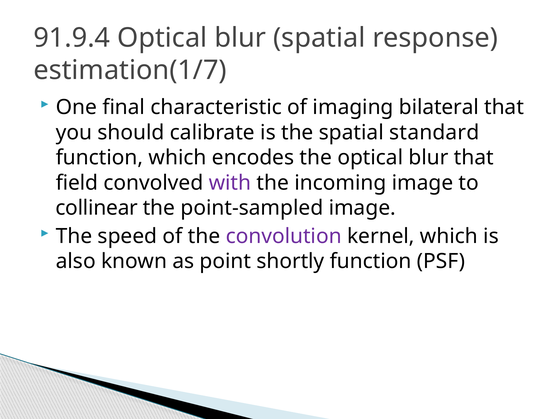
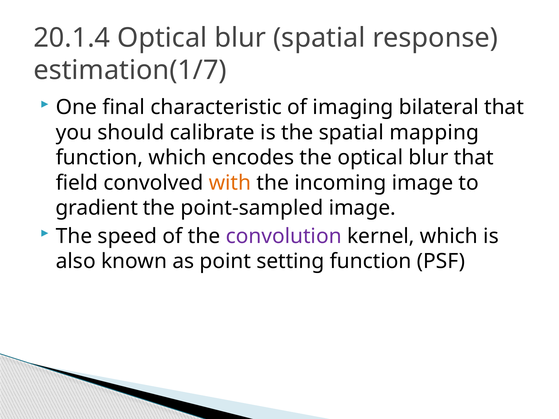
91.9.4: 91.9.4 -> 20.1.4 (72, 38)
standard: standard -> mapping (434, 133)
with colour: purple -> orange (230, 183)
collinear: collinear -> gradient (97, 208)
shortly: shortly -> setting (290, 262)
